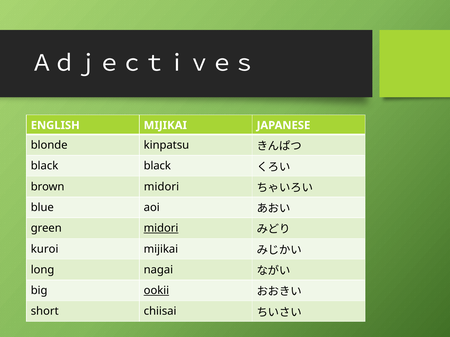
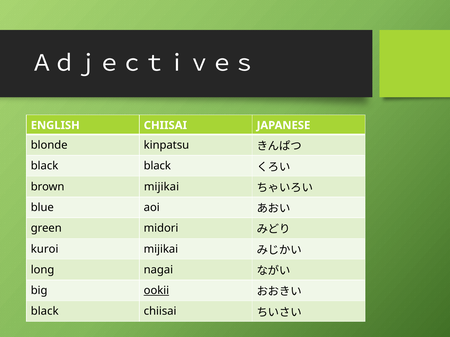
ENGLISH MIJIKAI: MIJIKAI -> CHIISAI (165, 126)
brown midori: midori -> mijikai (162, 187)
midori underline: present -> none (161, 229)
short: short -> black (45, 312)
